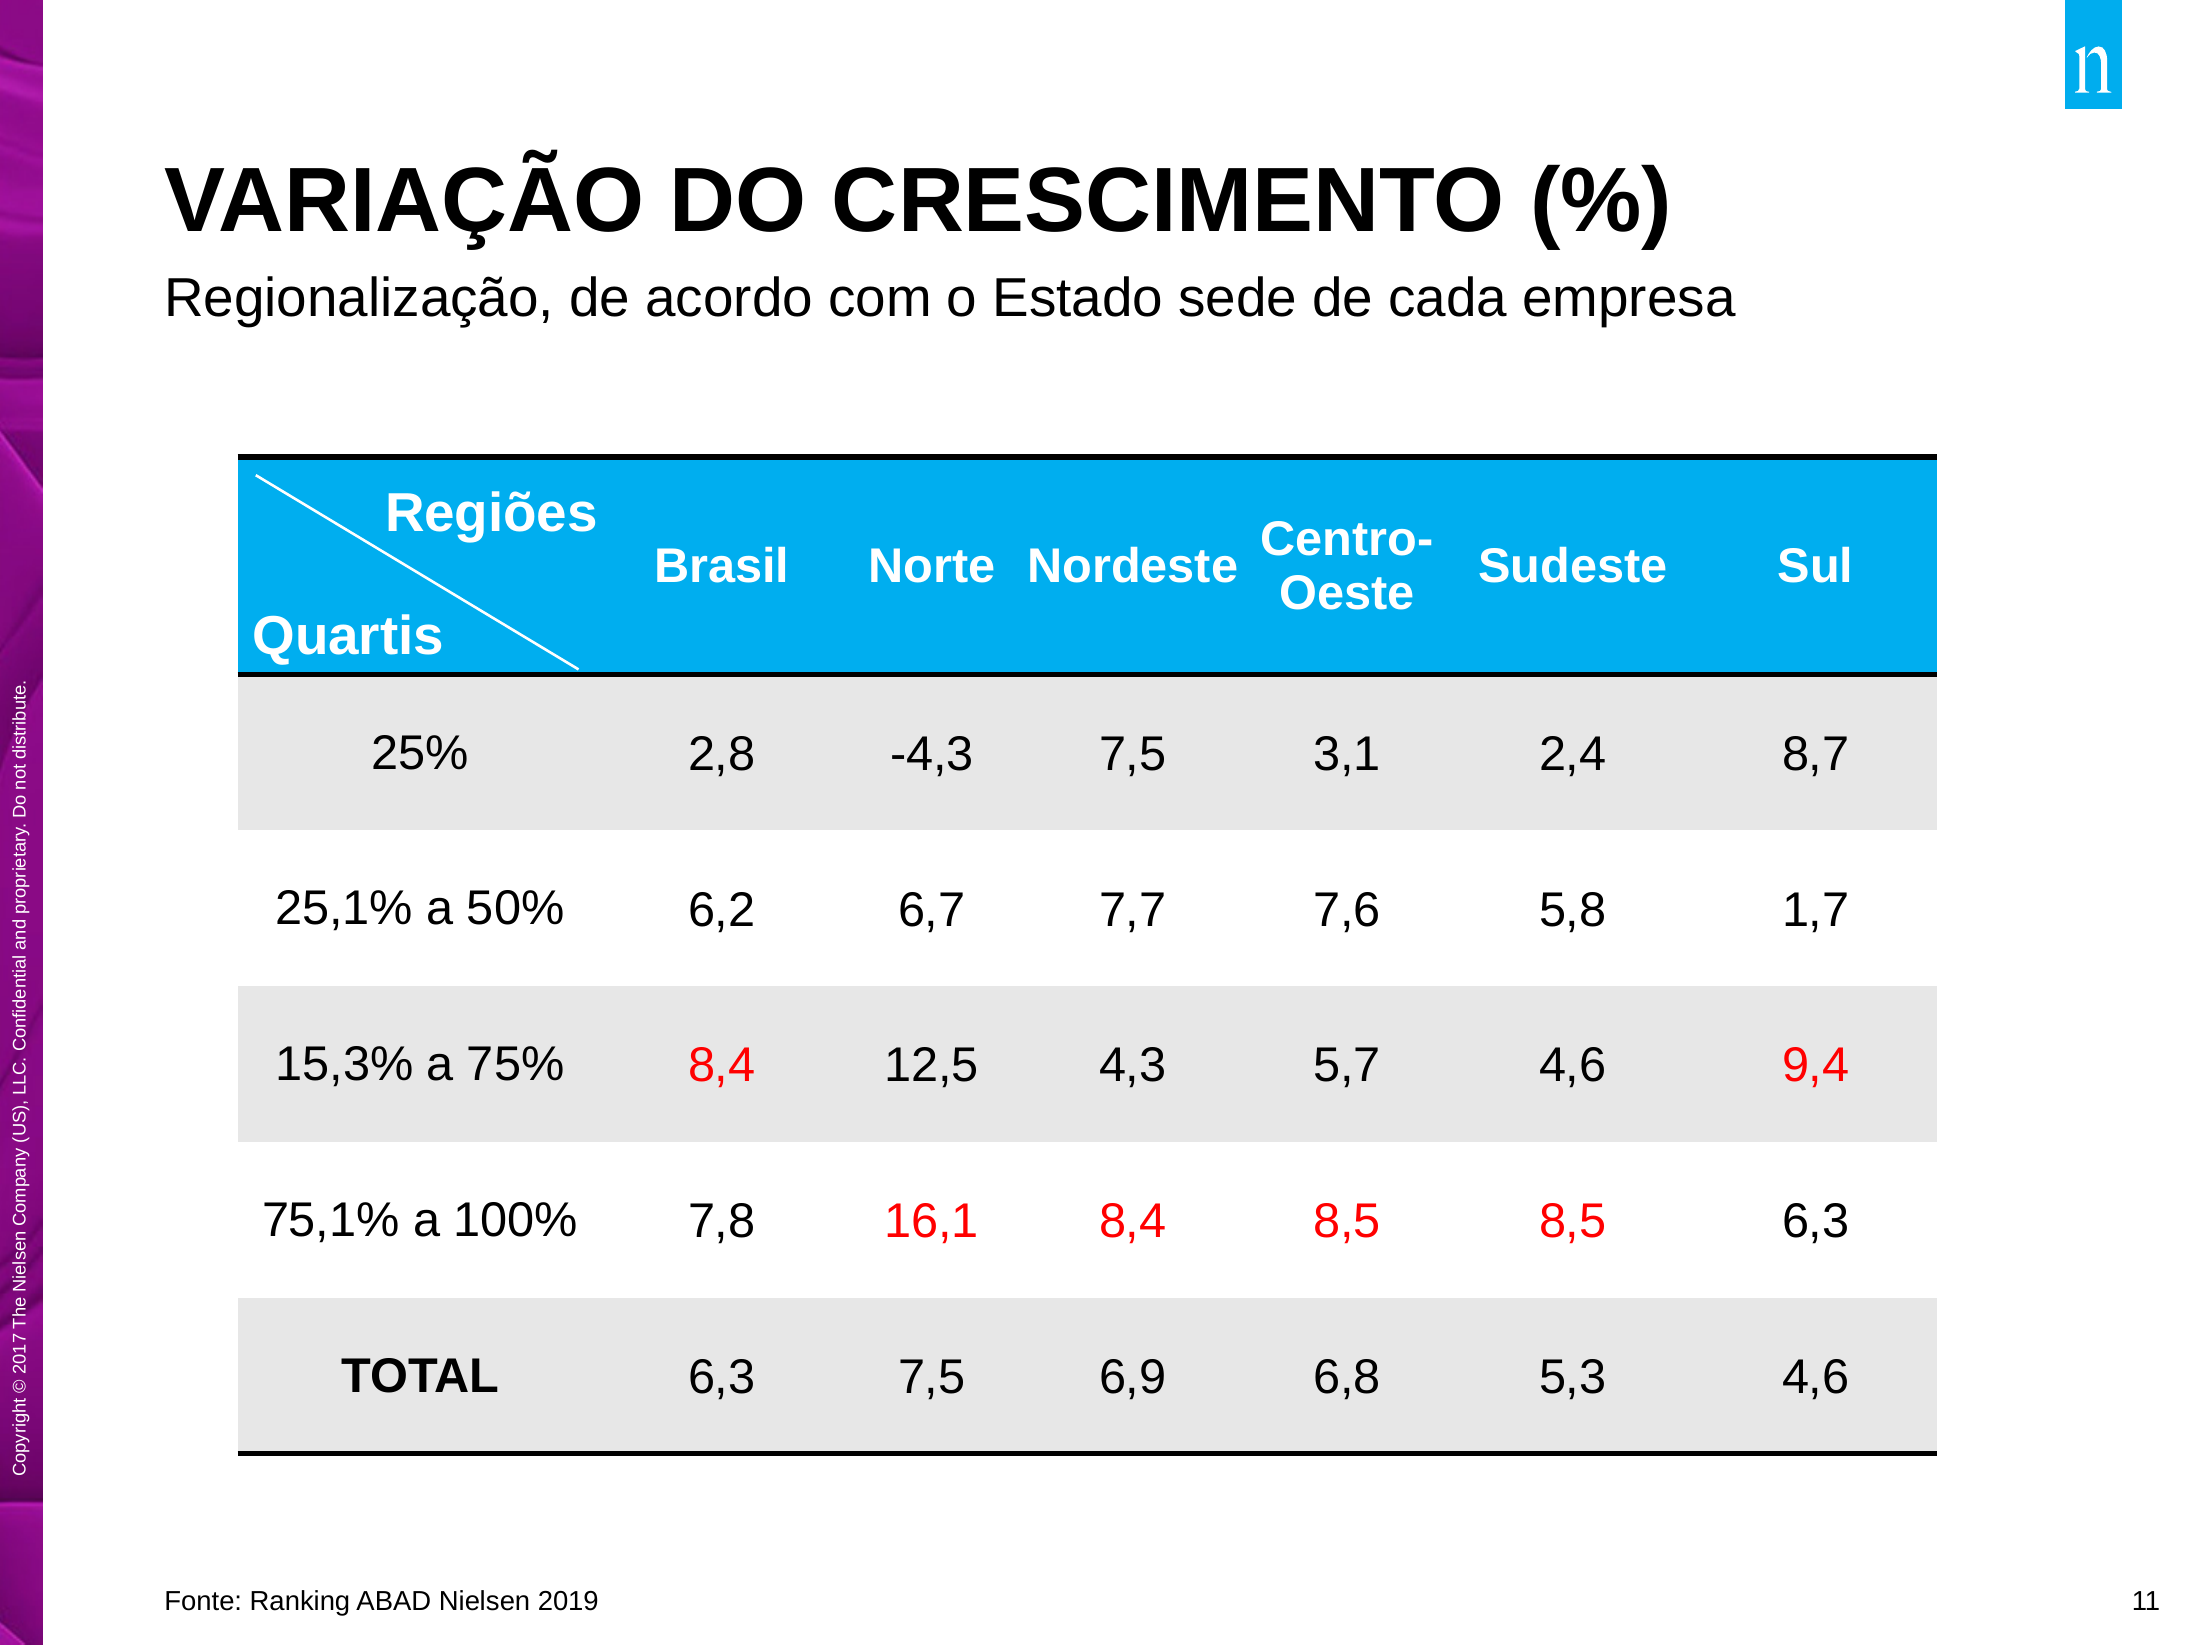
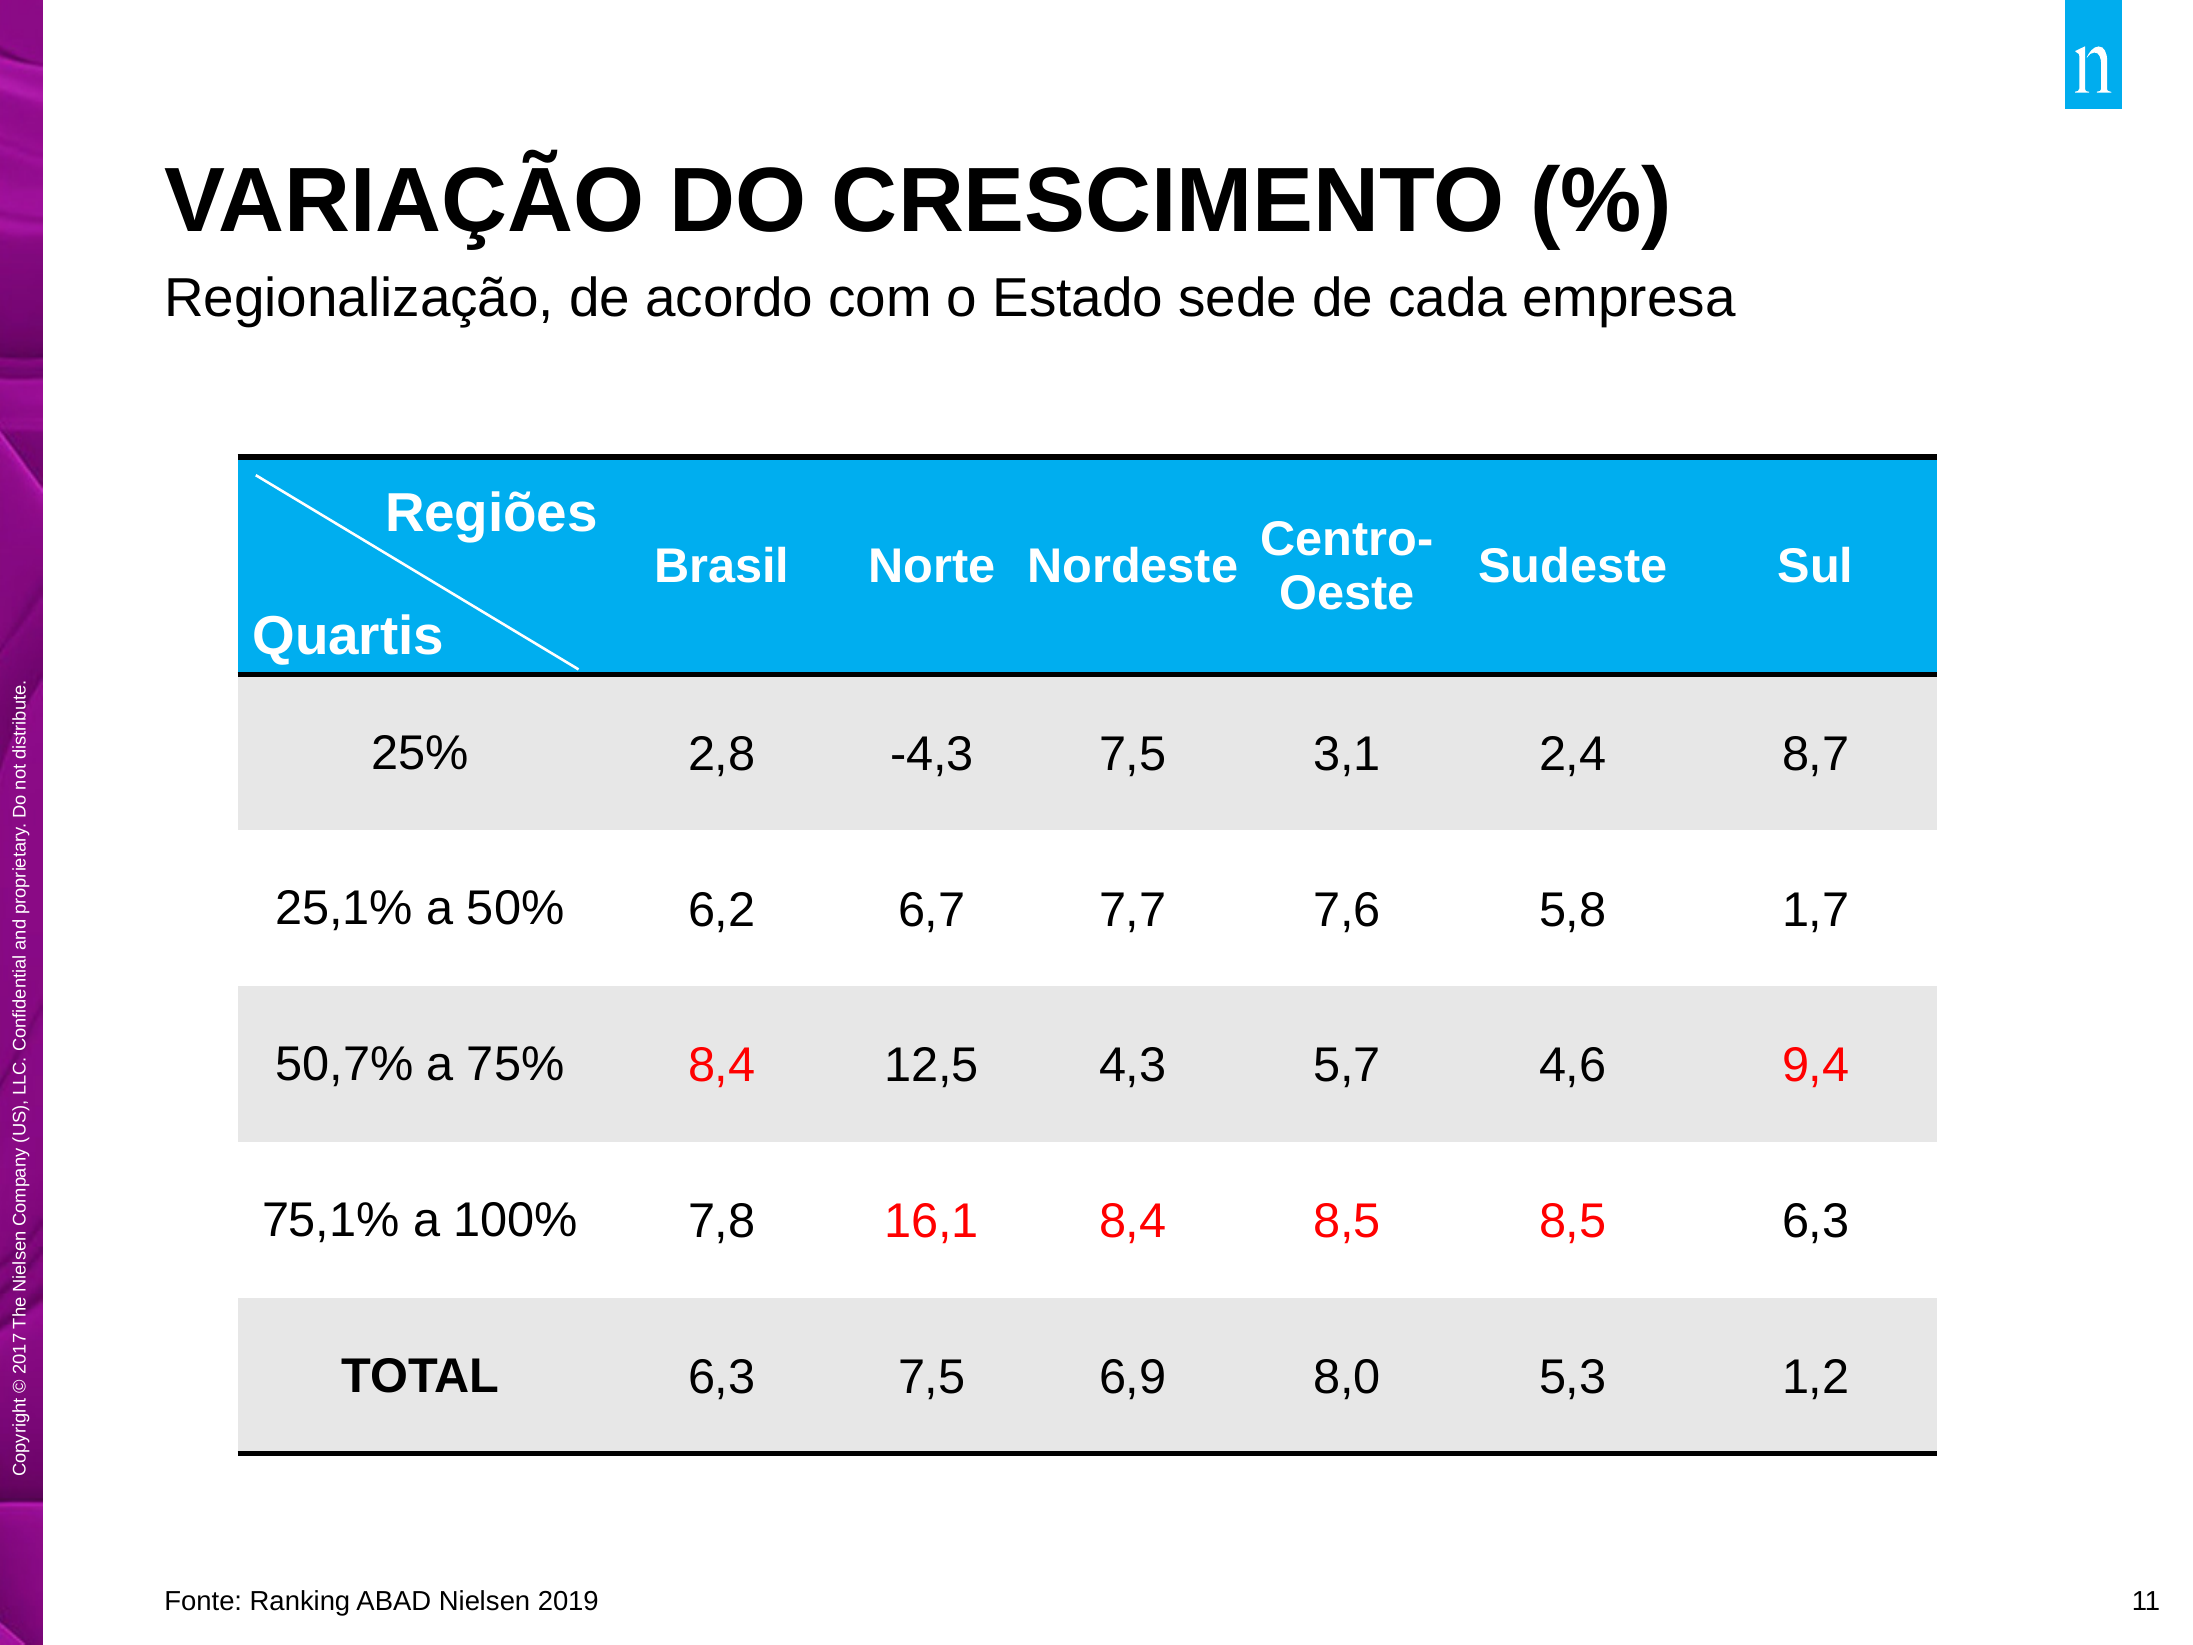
15,3%: 15,3% -> 50,7% (345, 1065)
6,8: 6,8 -> 8,0 (1347, 1377)
5,3 4,6: 4,6 -> 1,2 (1816, 1377)
